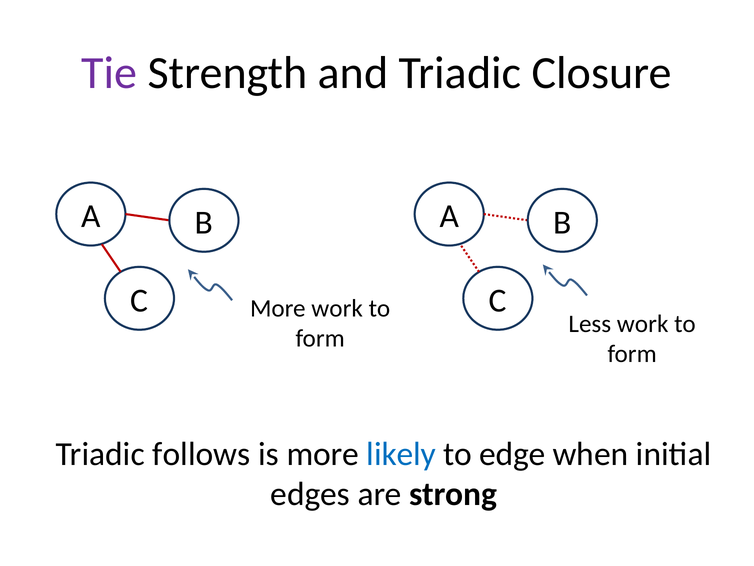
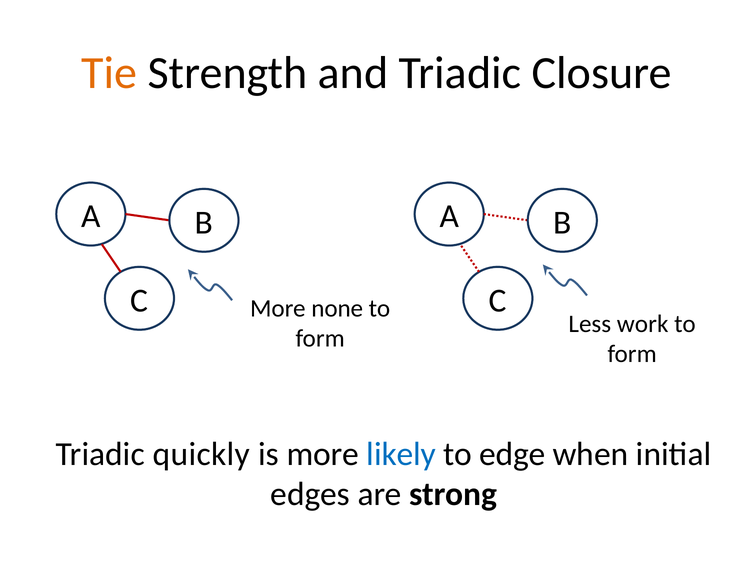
Tie colour: purple -> orange (109, 73)
More work: work -> none (337, 308)
follows: follows -> quickly (201, 454)
